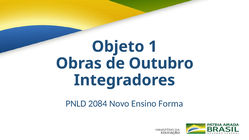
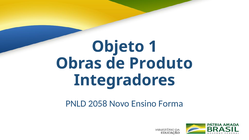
Outubro: Outubro -> Produto (161, 63)
2084: 2084 -> 2058 (98, 104)
